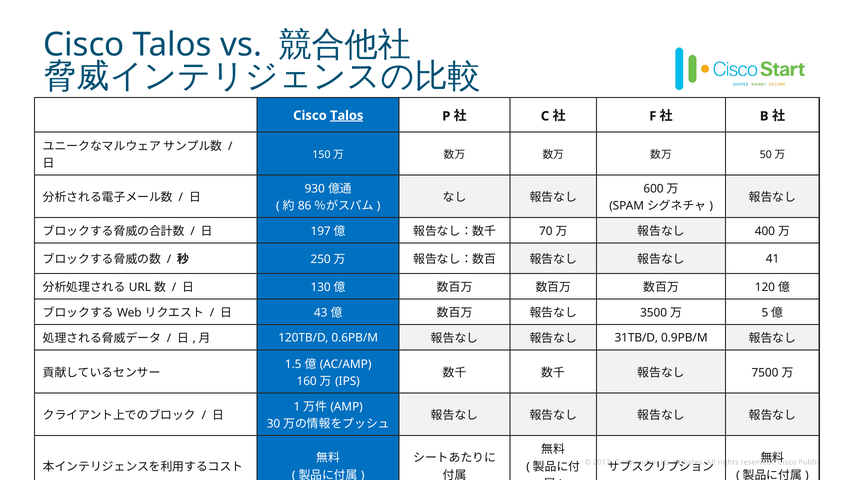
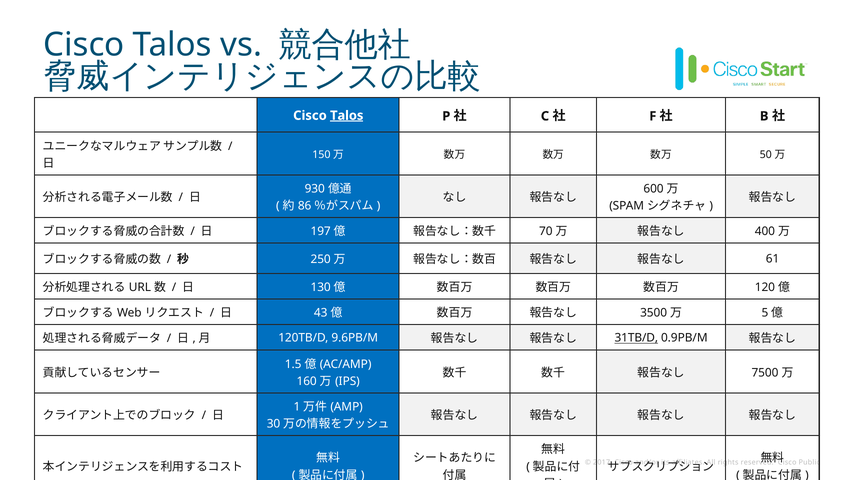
41: 41 -> 61 (773, 259)
0.6PB/M: 0.6PB/M -> 9.6PB/M (355, 338)
31TB/D underline: none -> present (636, 338)
